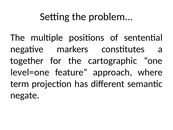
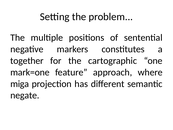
level=one: level=one -> mark=one (30, 72)
term: term -> miga (20, 84)
